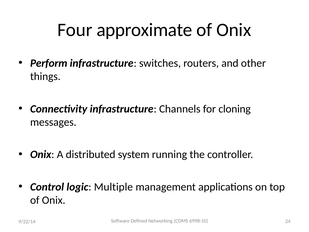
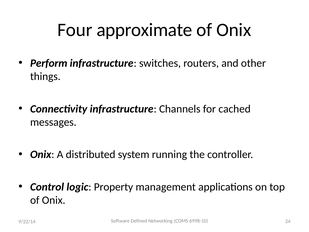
cloning: cloning -> cached (235, 109)
Multiple: Multiple -> Property (114, 187)
